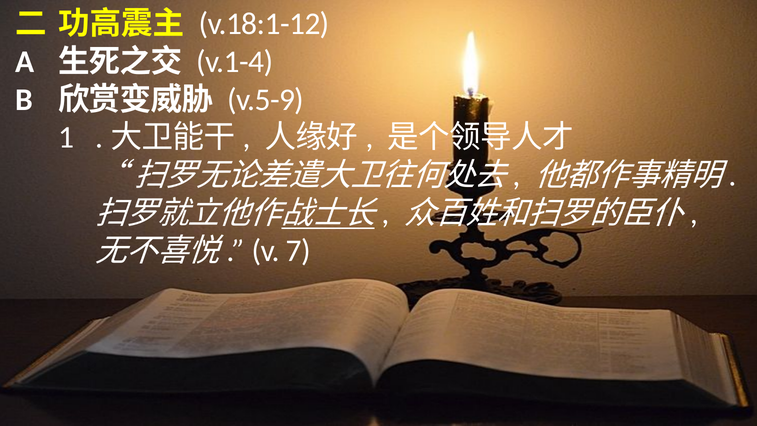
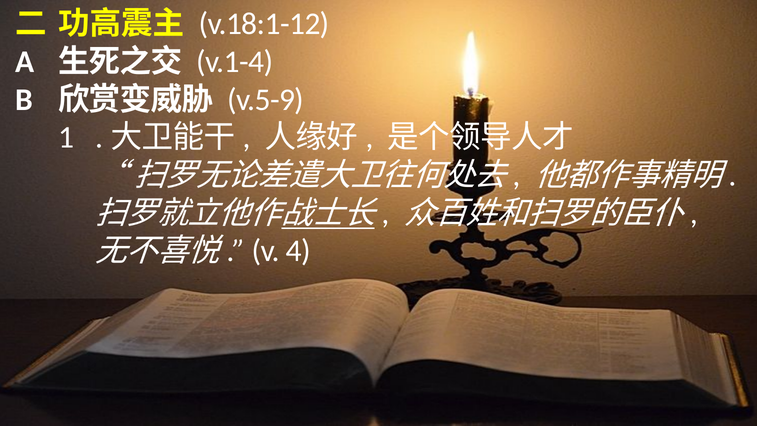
7: 7 -> 4 (298, 251)
